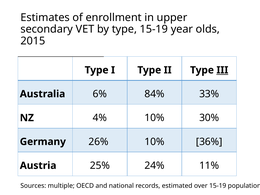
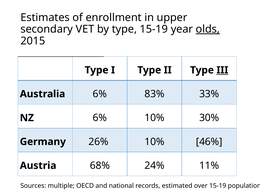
olds underline: none -> present (208, 29)
84%: 84% -> 83% (155, 94)
NZ 4%: 4% -> 6% (100, 118)
36%: 36% -> 46% (209, 142)
25%: 25% -> 68% (100, 166)
